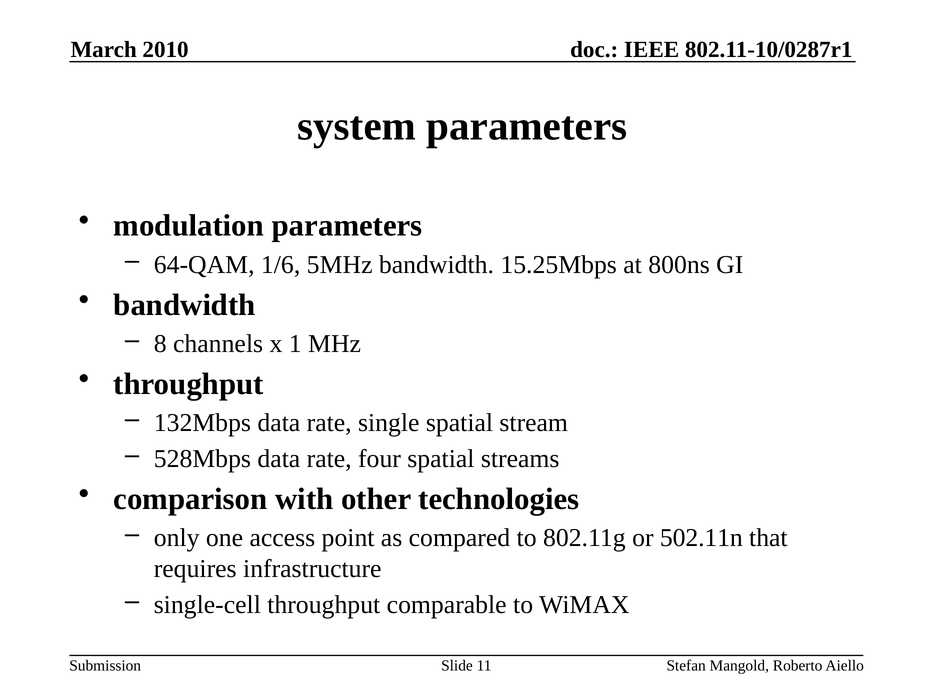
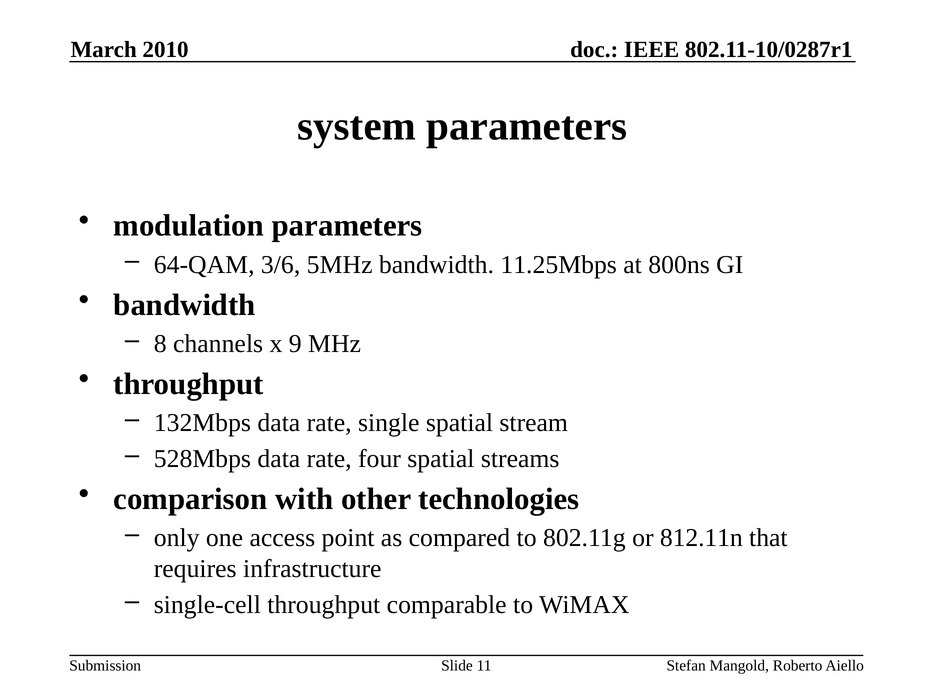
1/6: 1/6 -> 3/6 (281, 264)
15.25Mbps: 15.25Mbps -> 11.25Mbps (559, 264)
1: 1 -> 9 (295, 344)
502.11n: 502.11n -> 812.11n (701, 538)
